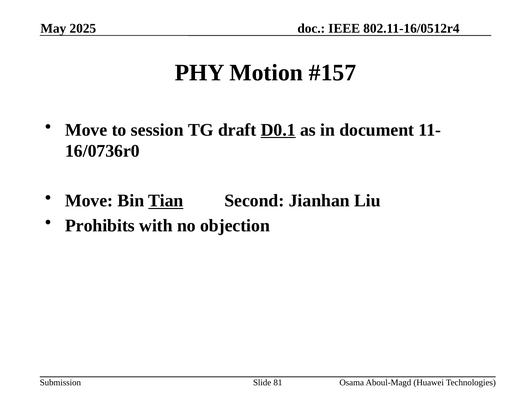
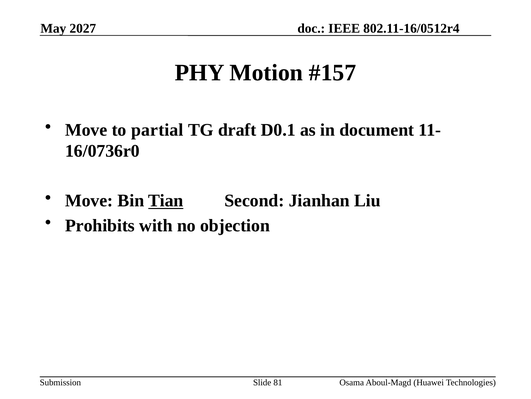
2025: 2025 -> 2027 (83, 28)
session: session -> partial (157, 130)
D0.1 underline: present -> none (278, 130)
